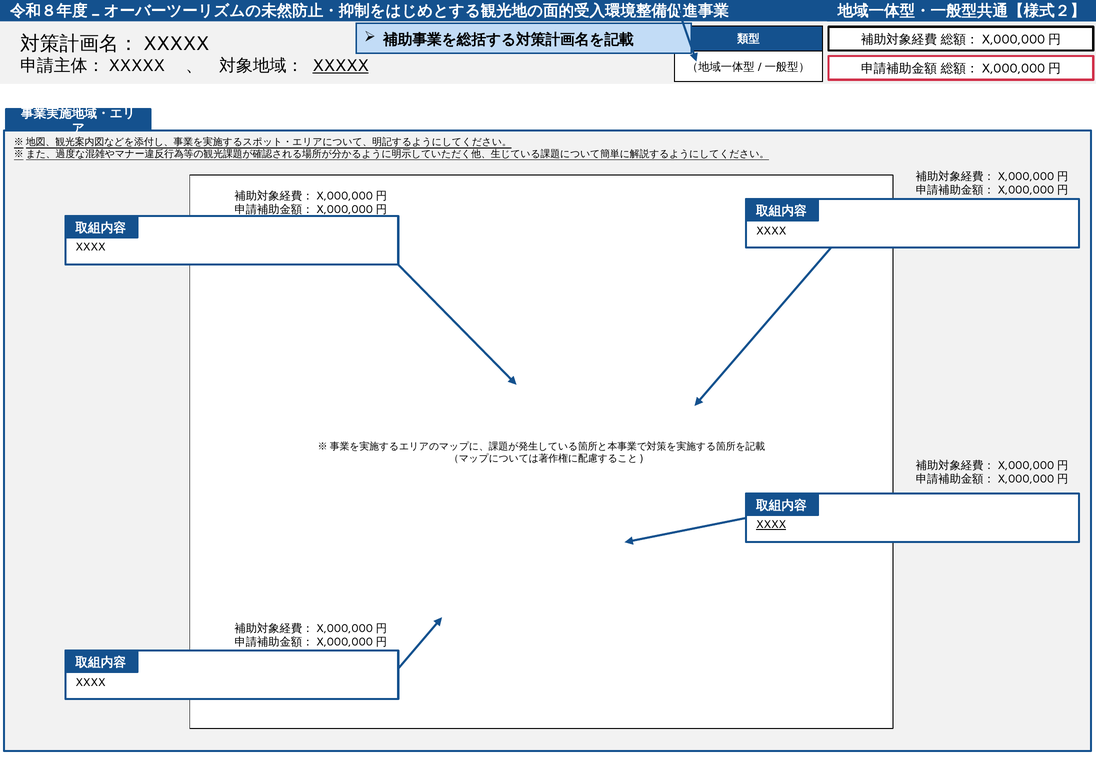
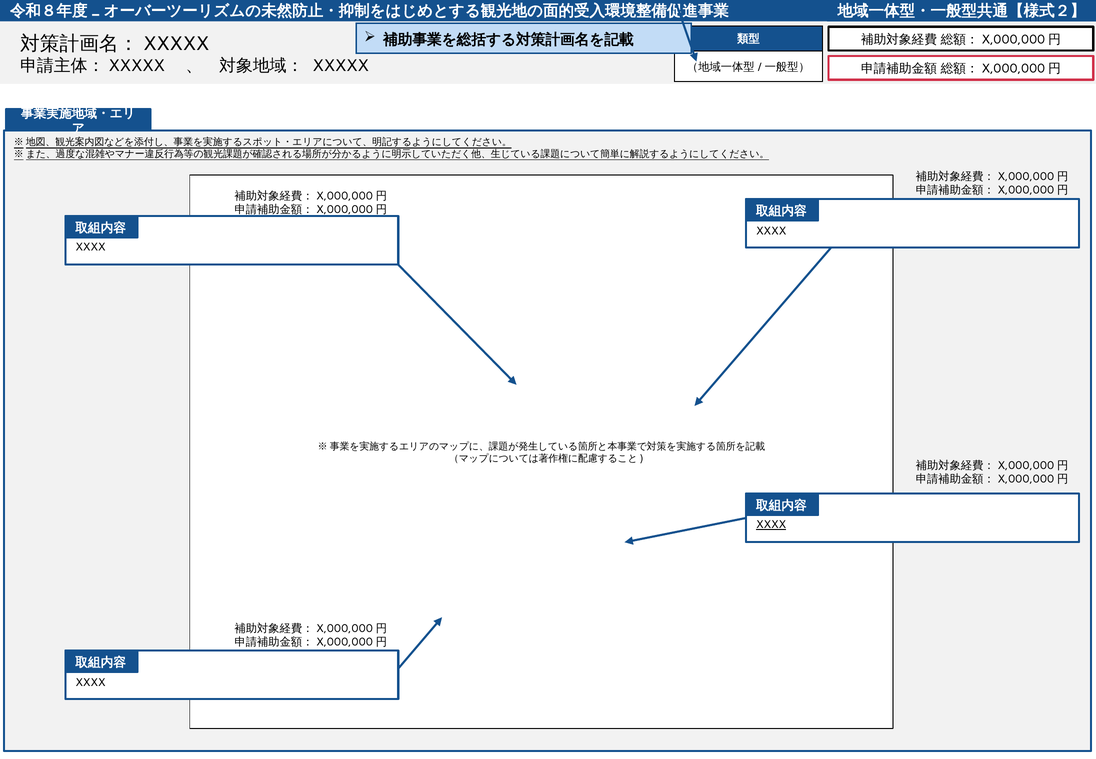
XXXXX underline: present -> none (341, 66)
